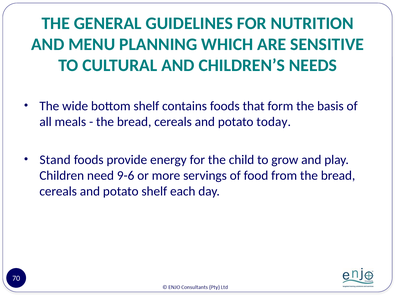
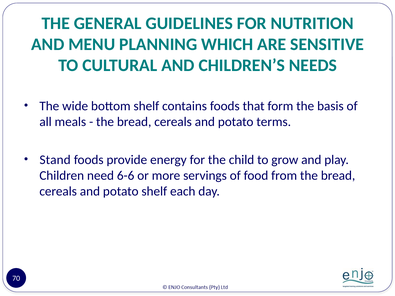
today: today -> terms (274, 122)
9-6: 9-6 -> 6-6 (126, 176)
